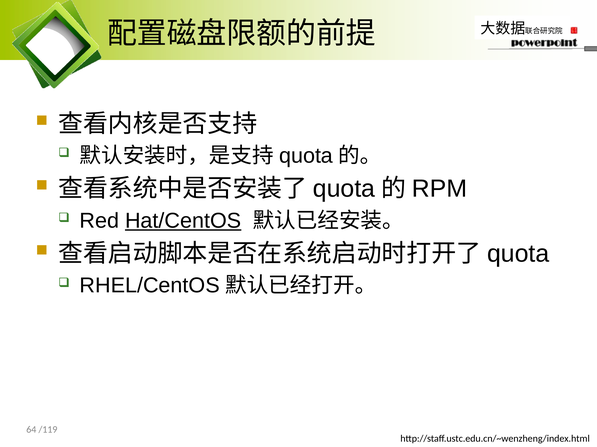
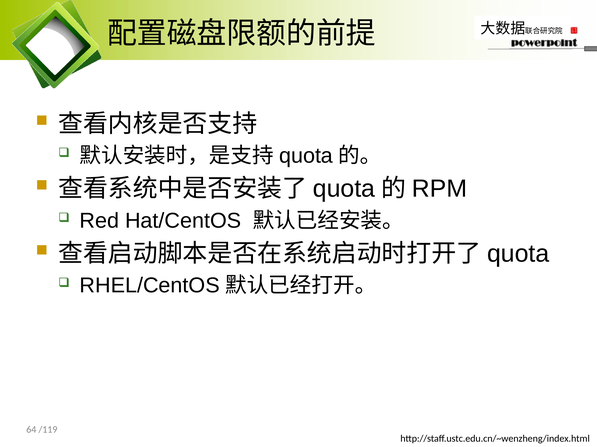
Hat/CentOS underline: present -> none (183, 221)
